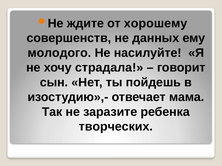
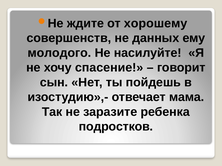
страдала: страдала -> спасение (109, 68)
творческих: творческих -> подростков (116, 127)
